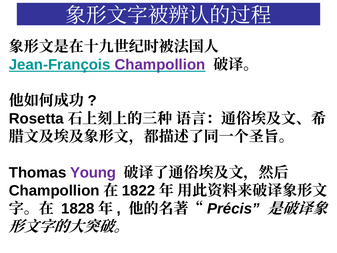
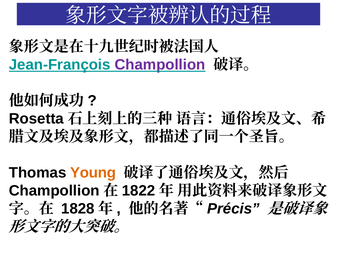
Young colour: purple -> orange (93, 172)
